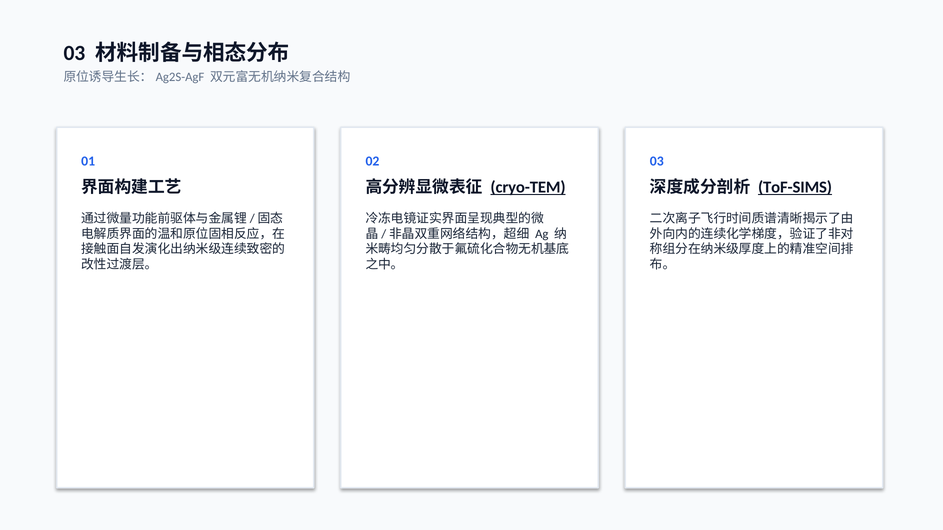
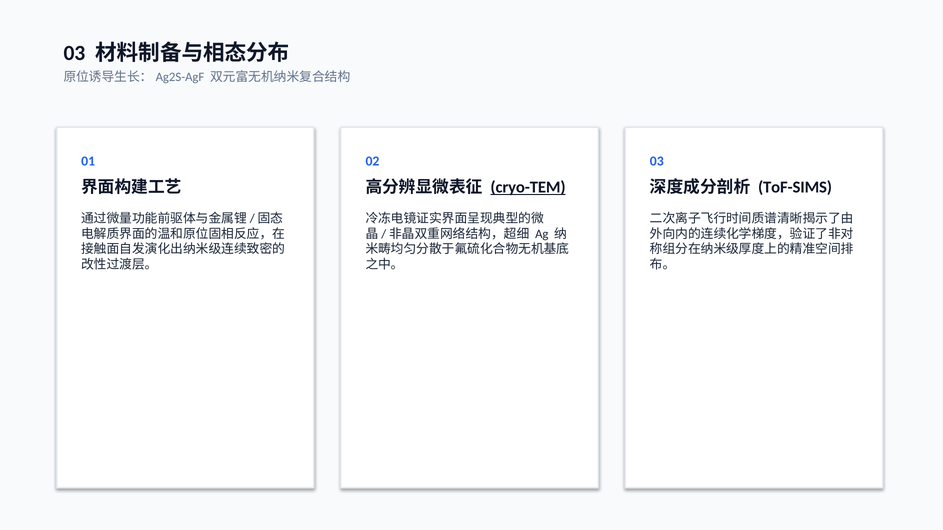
ToF-SIMS underline: present -> none (795, 188)
